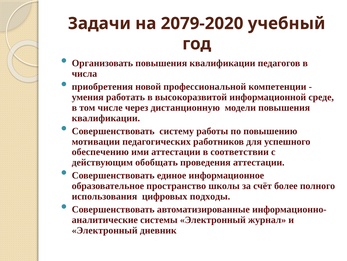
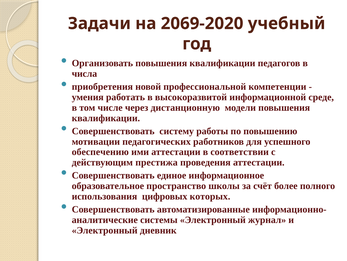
2079-2020: 2079-2020 -> 2069-2020 (202, 23)
обобщать: обобщать -> престижа (157, 162)
подходы: подходы -> которых (210, 196)
